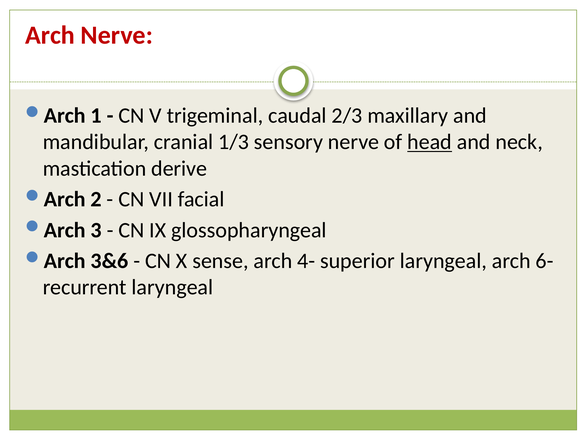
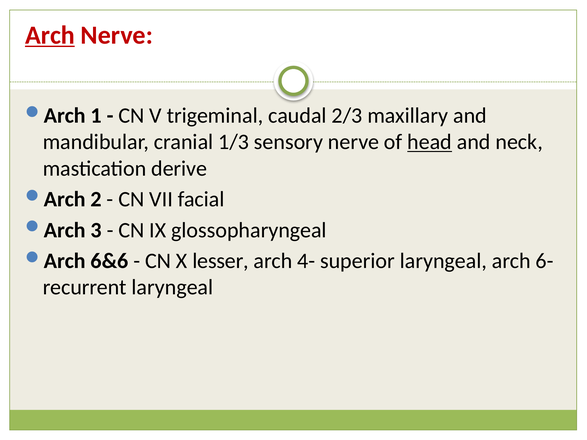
Arch underline: none -> present (50, 35)
3&6: 3&6 -> 6&6 (110, 261)
sense: sense -> lesser (221, 261)
